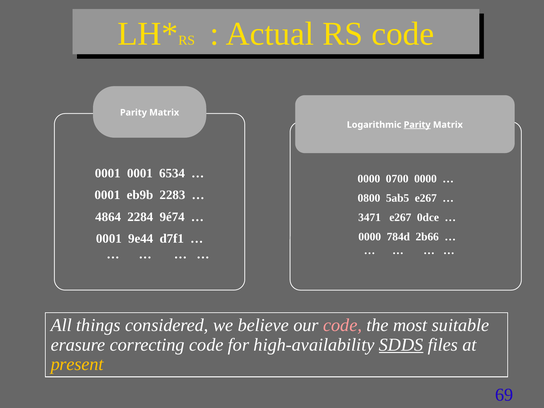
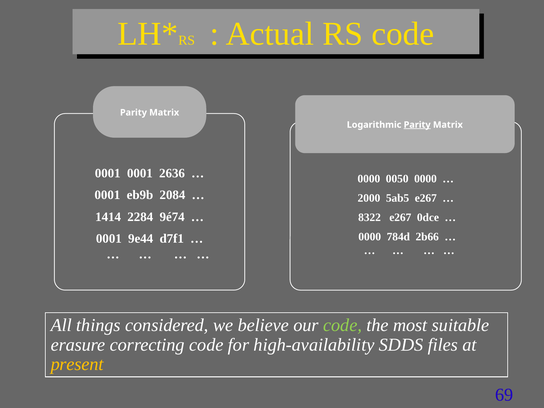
6534: 6534 -> 2636 (172, 173)
0700: 0700 -> 0050 (397, 179)
2283: 2283 -> 2084 (172, 195)
0800: 0800 -> 2000 (369, 198)
4864: 4864 -> 1414 (108, 217)
3471: 3471 -> 8322 (370, 217)
code colour: pink -> light green (343, 325)
SDDS underline: present -> none (401, 345)
